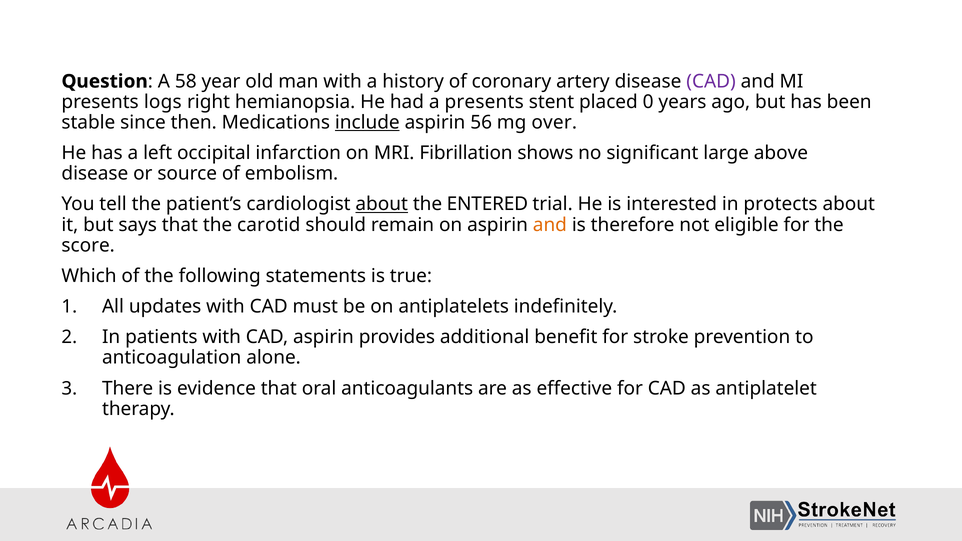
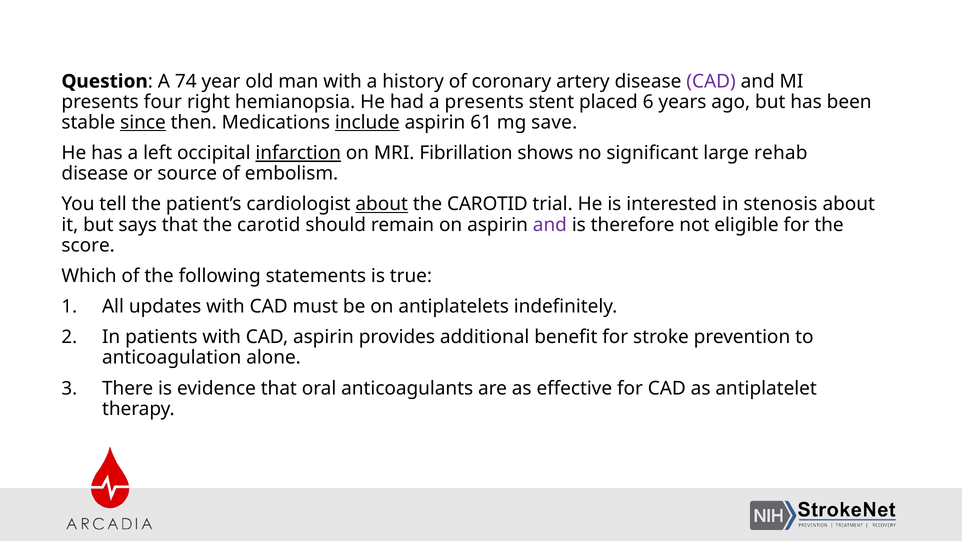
58: 58 -> 74 (186, 81)
logs: logs -> four (163, 102)
0: 0 -> 6 (648, 102)
since underline: none -> present (143, 123)
56: 56 -> 61 (481, 123)
over: over -> save (554, 123)
infarction underline: none -> present (298, 153)
above: above -> rehab (781, 153)
ENTERED: ENTERED -> CAROTID (487, 204)
protects: protects -> stenosis (780, 204)
and colour: orange -> purple (550, 225)
